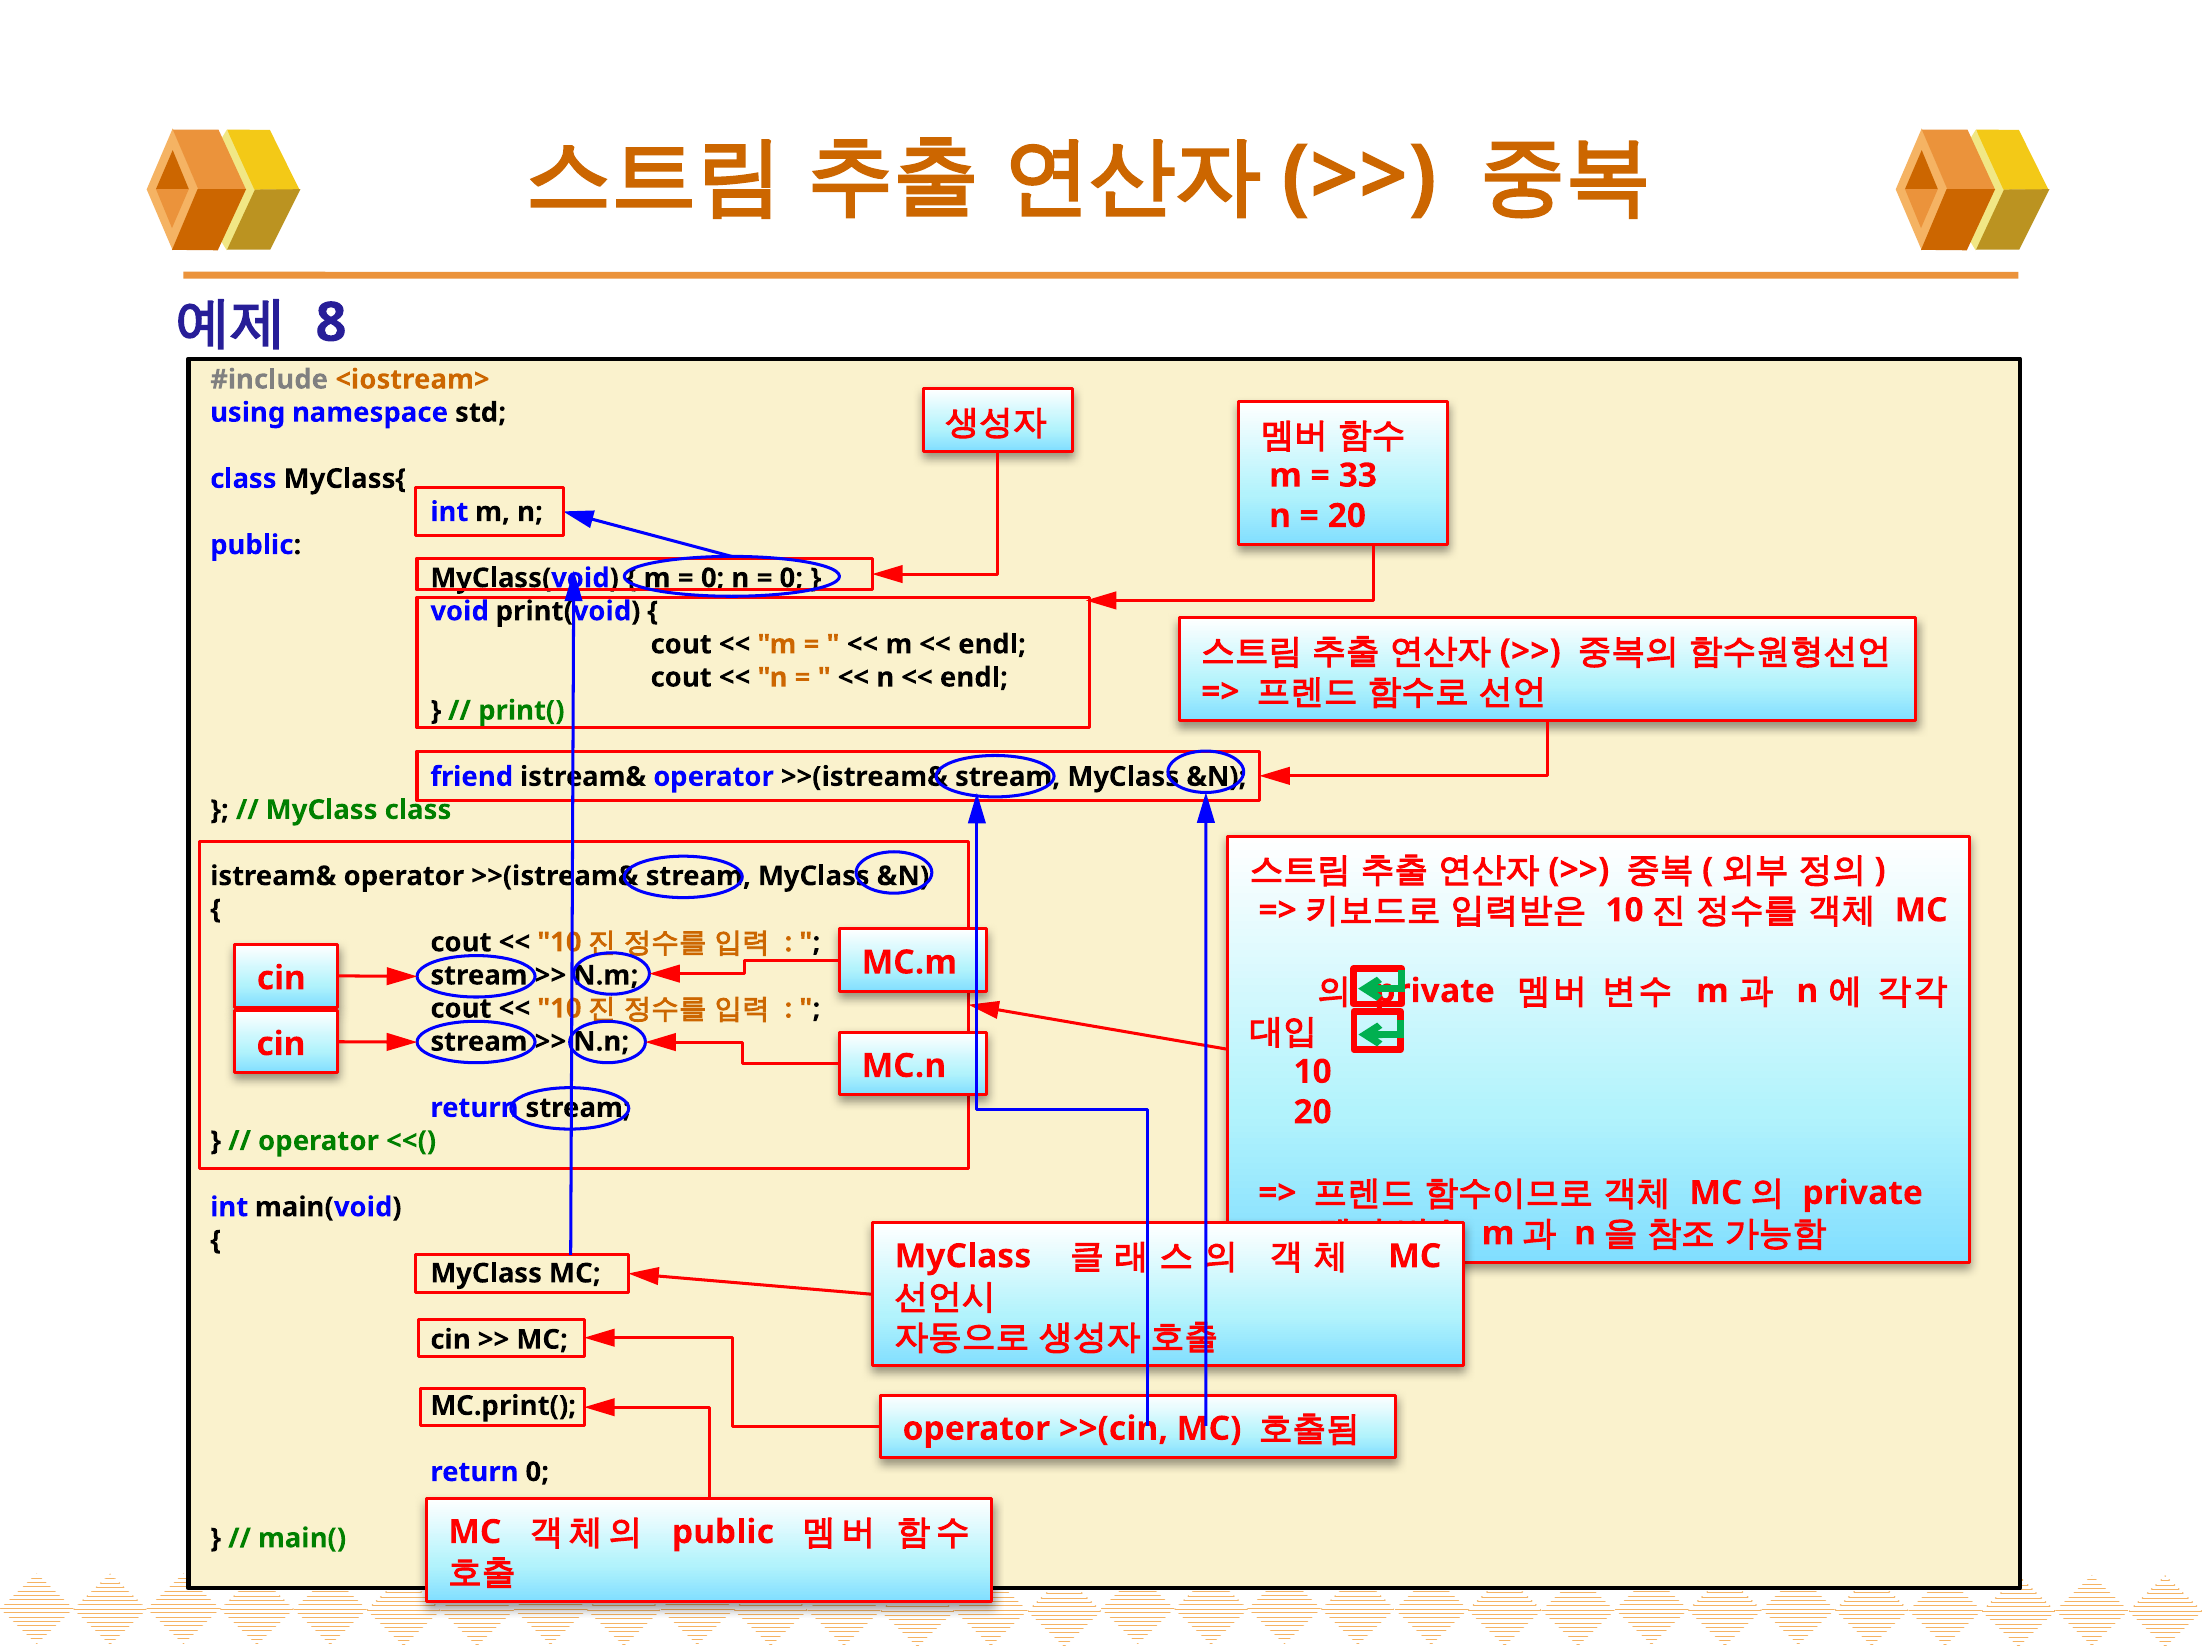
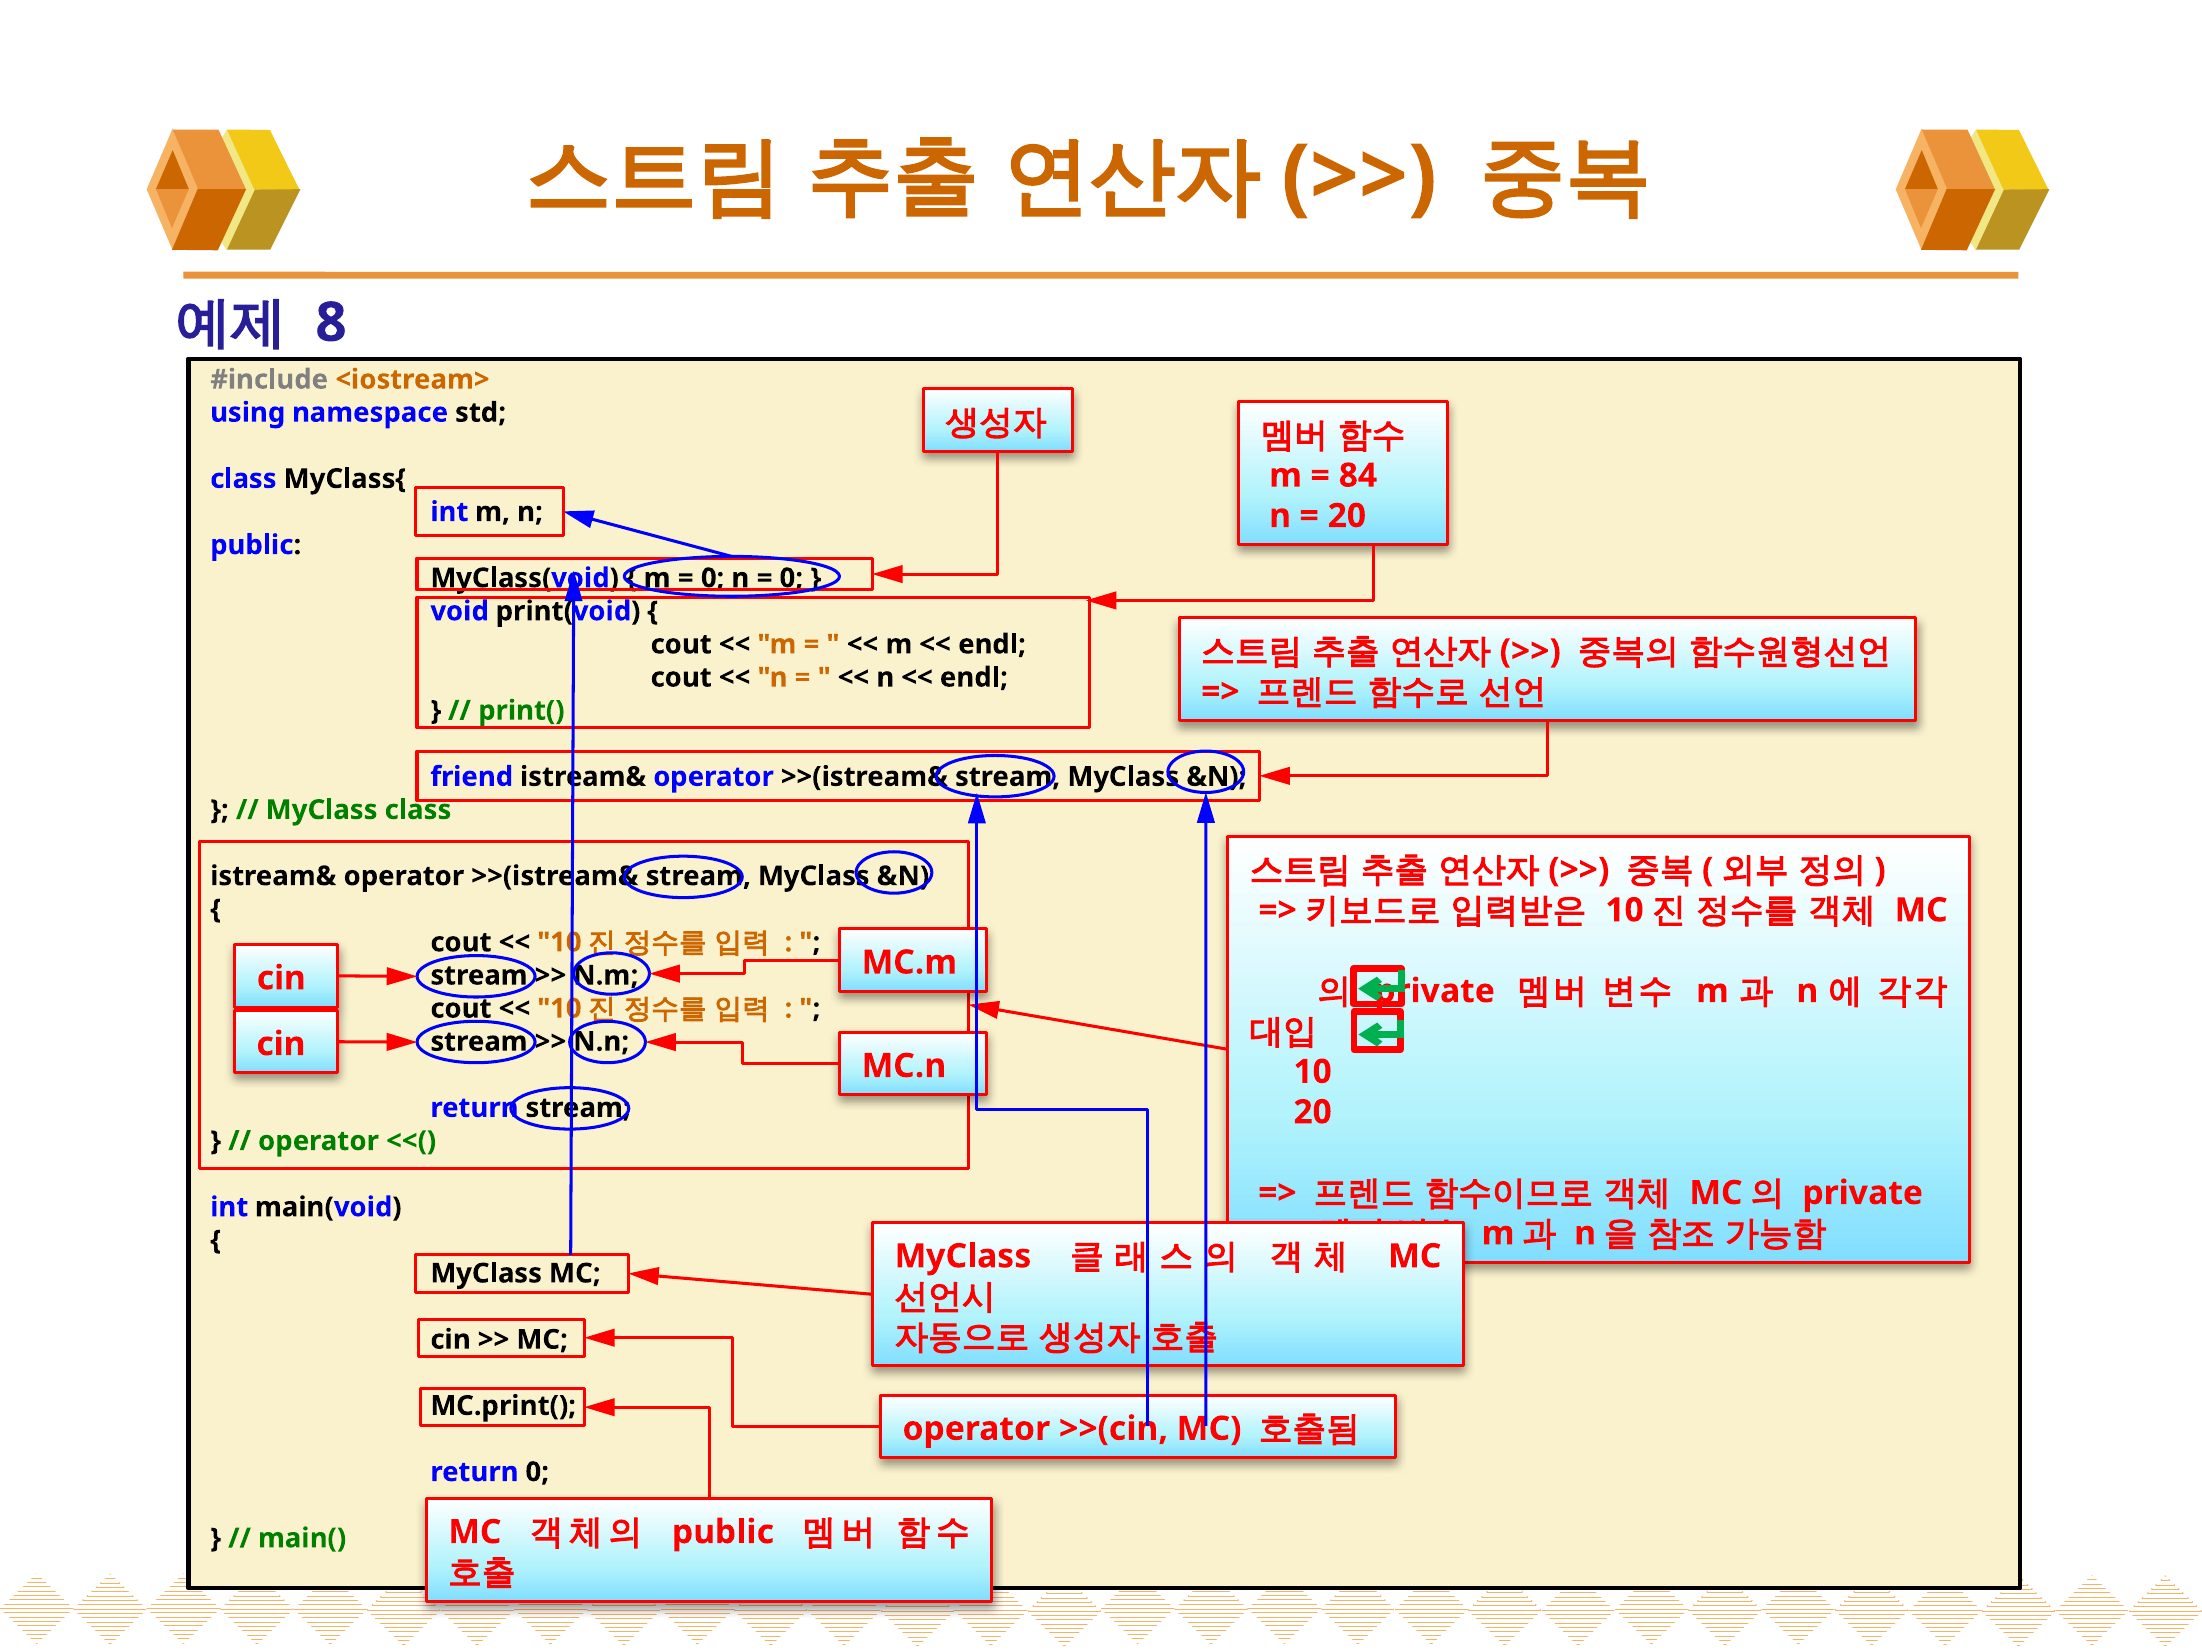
33: 33 -> 84 (1358, 476)
